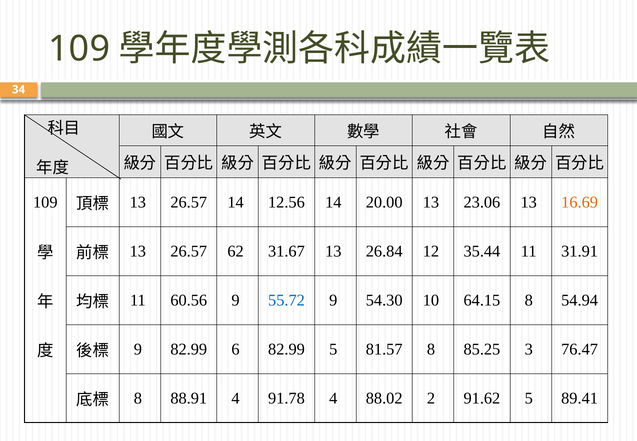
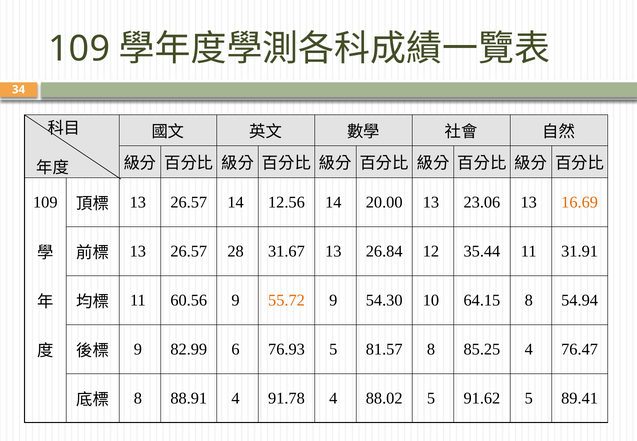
62: 62 -> 28 (236, 251)
55.72 colour: blue -> orange (286, 300)
6 82.99: 82.99 -> 76.93 (286, 349)
85.25 3: 3 -> 4 (529, 349)
88.02 2: 2 -> 5 (431, 398)
